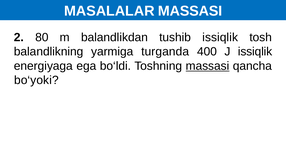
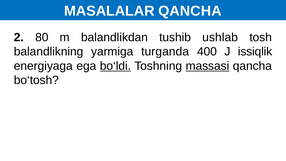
MASALALAR MASSASI: MASSASI -> QANCHA (190, 11)
tushib issiqlik: issiqlik -> ushlab (220, 37)
bo‘ldi underline: none -> present (115, 66)
bo‘yoki: bo‘yoki -> bo‘tosh (36, 80)
